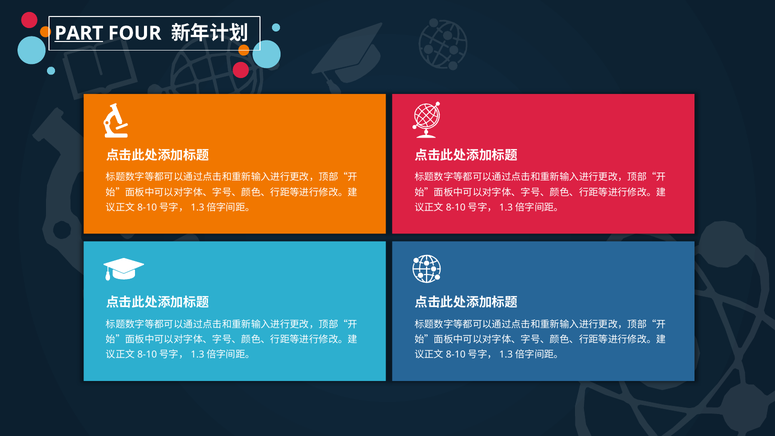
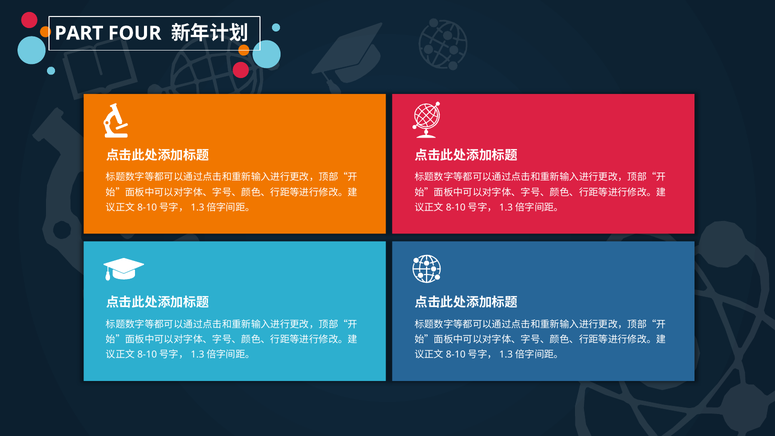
PART underline: present -> none (79, 33)
